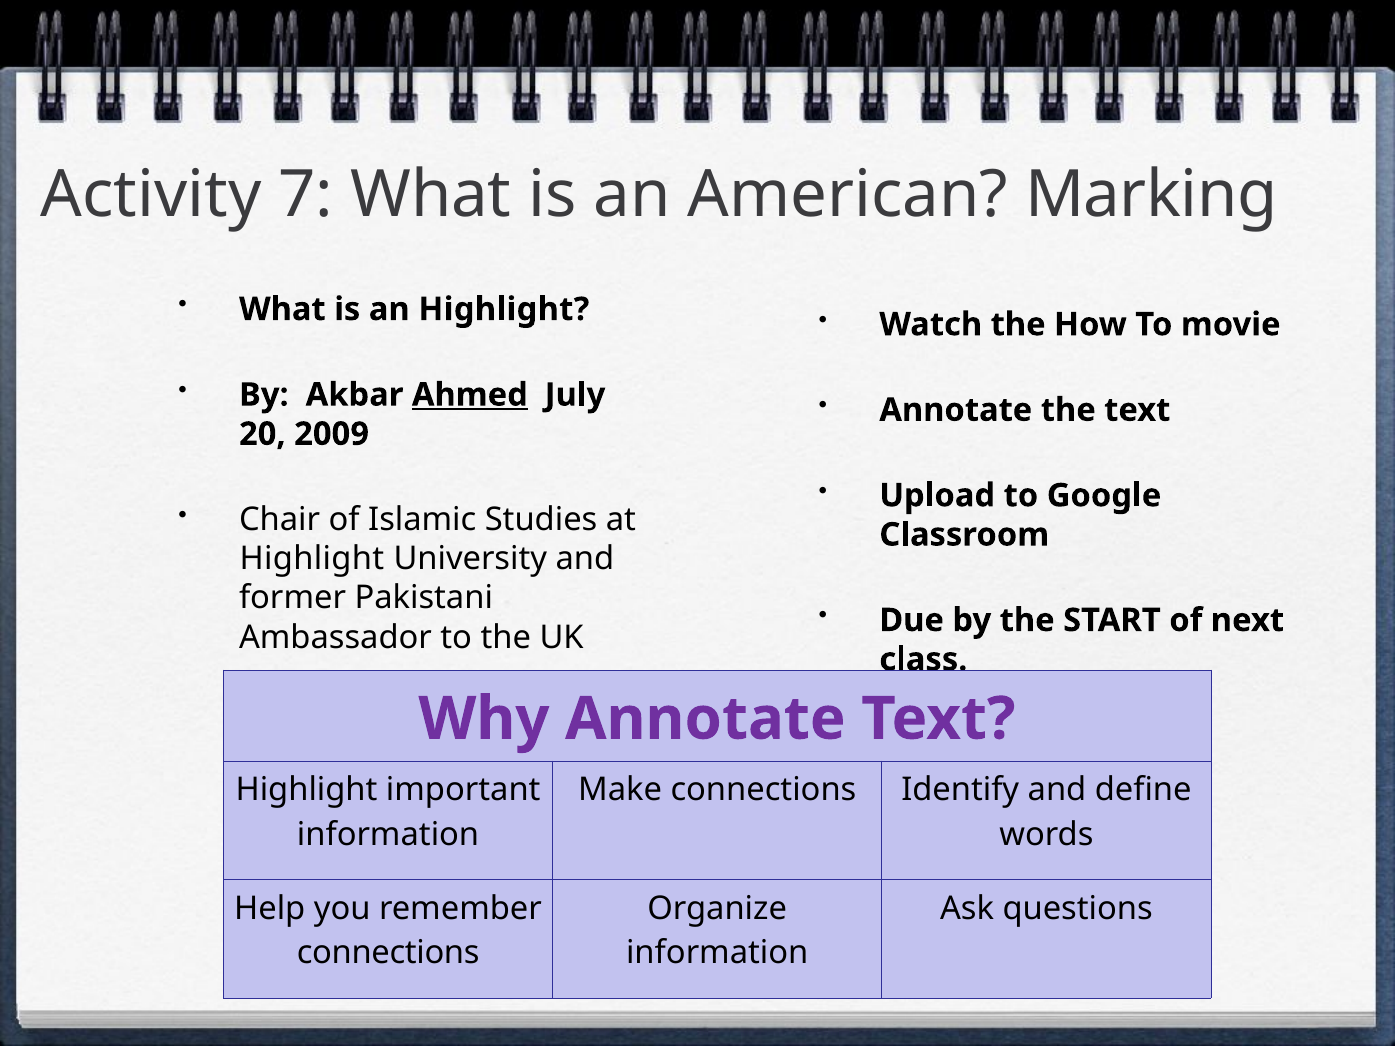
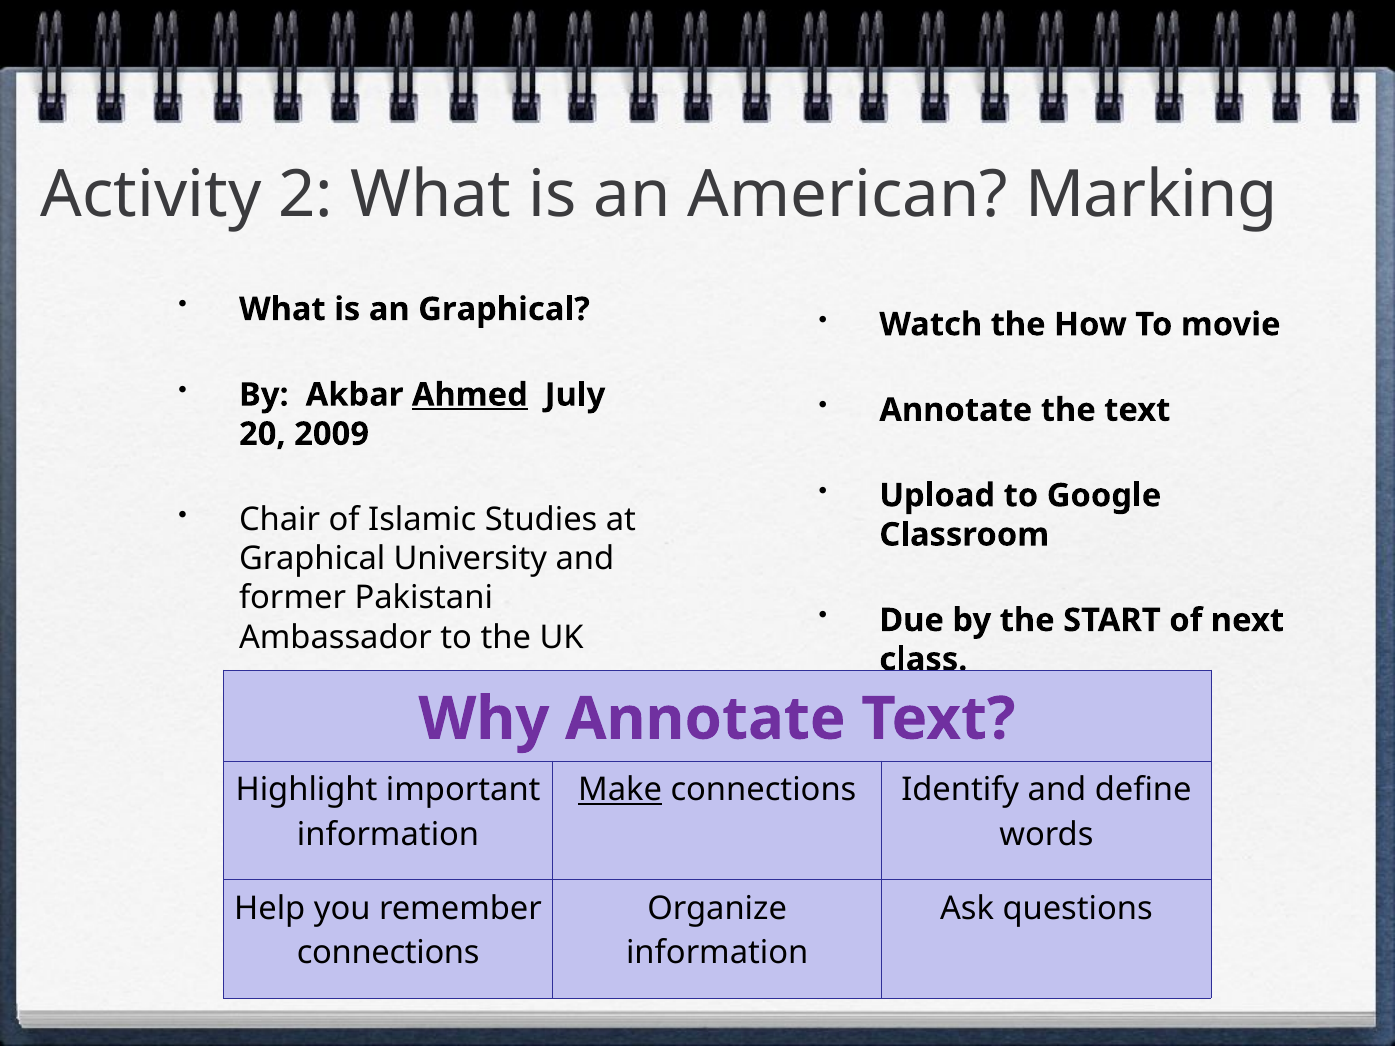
7: 7 -> 2 (306, 195)
an Highlight: Highlight -> Graphical (504, 309)
Highlight: Highlight -> Graphical (312, 559)
Make underline: none -> present (620, 790)
